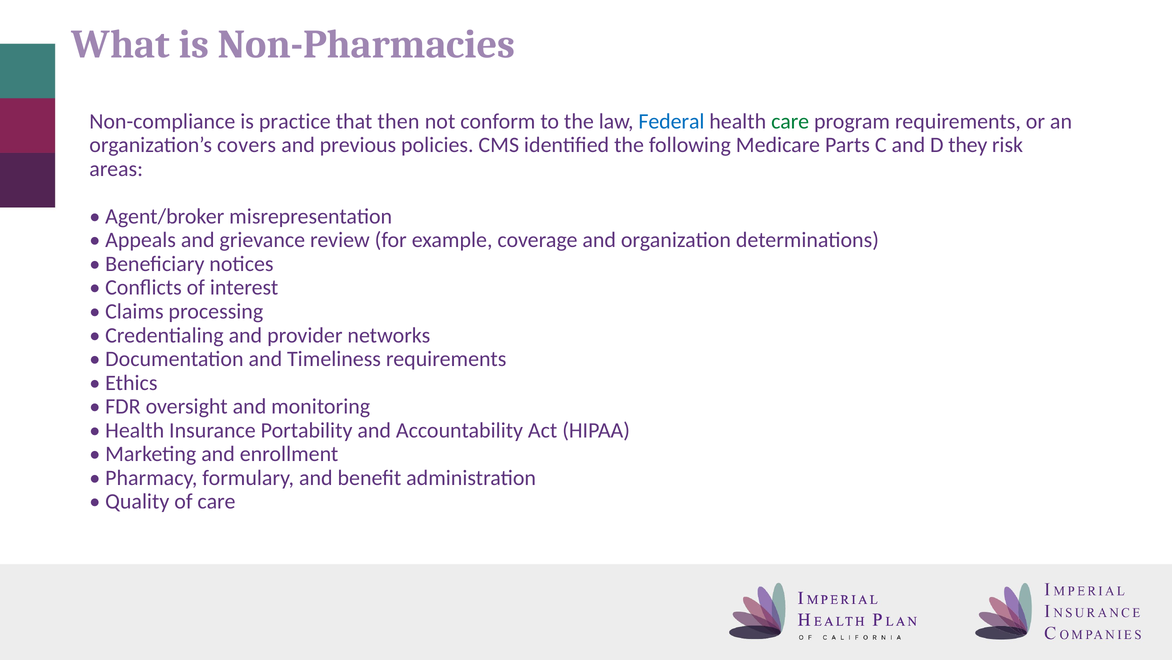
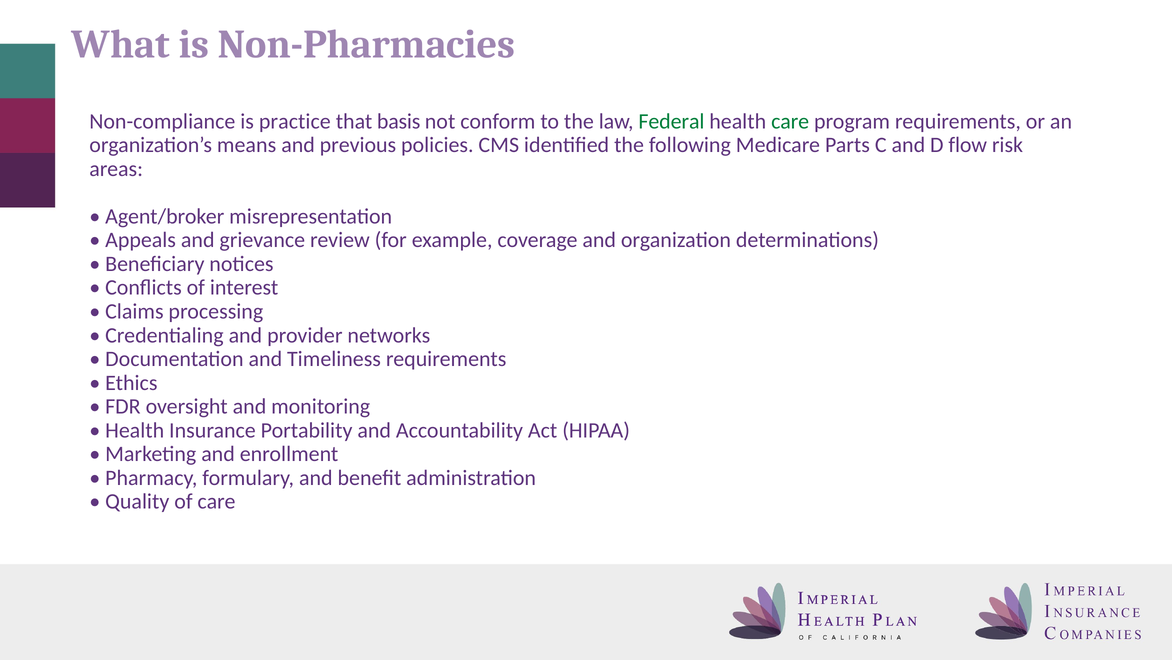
then: then -> basis (399, 121)
Federal colour: blue -> green (671, 121)
covers: covers -> means (247, 145)
they: they -> flow (968, 145)
